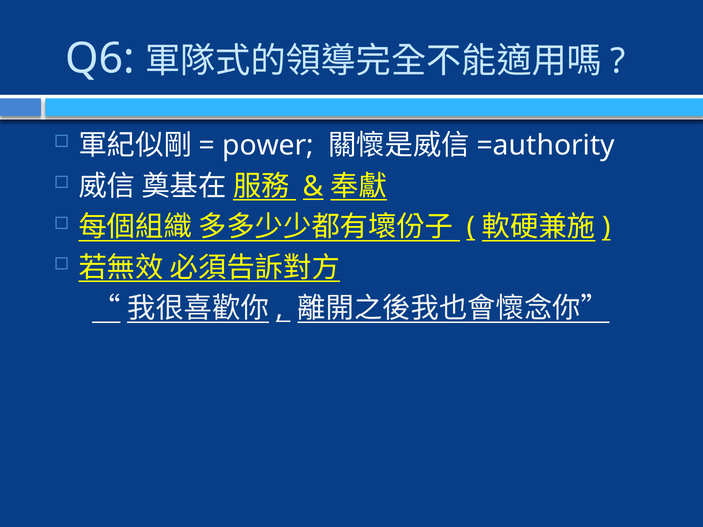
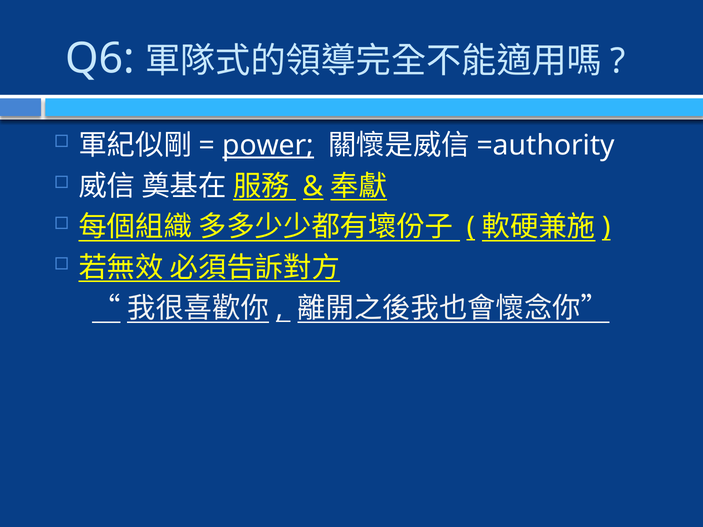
power underline: none -> present (268, 145)
